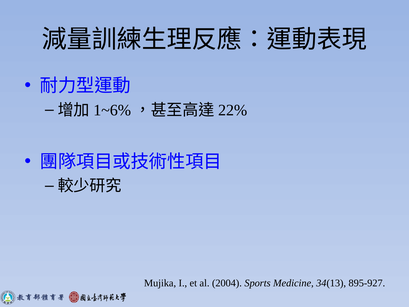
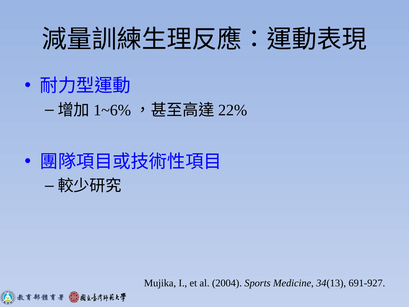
895-927: 895-927 -> 691-927 (367, 283)
